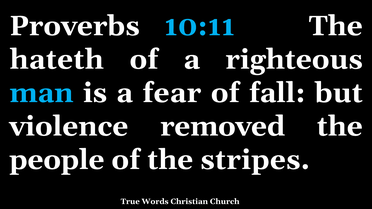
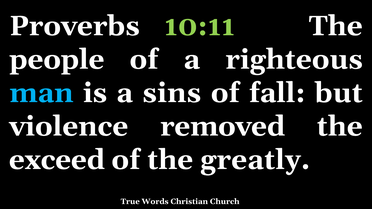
10:11 colour: light blue -> light green (200, 26)
hateth: hateth -> people (57, 60)
fear: fear -> sins (172, 93)
people: people -> exceed (57, 160)
stripes: stripes -> greatly (255, 160)
